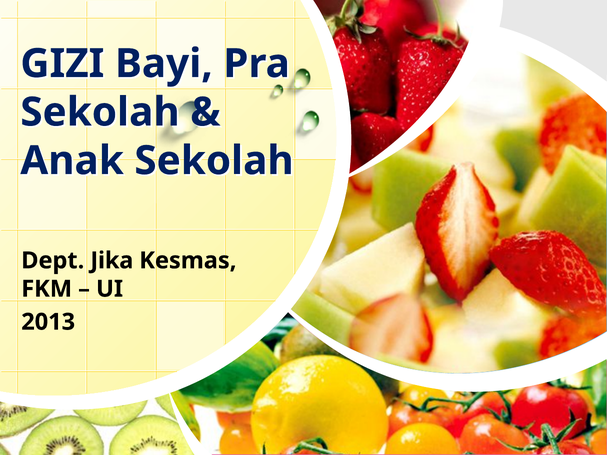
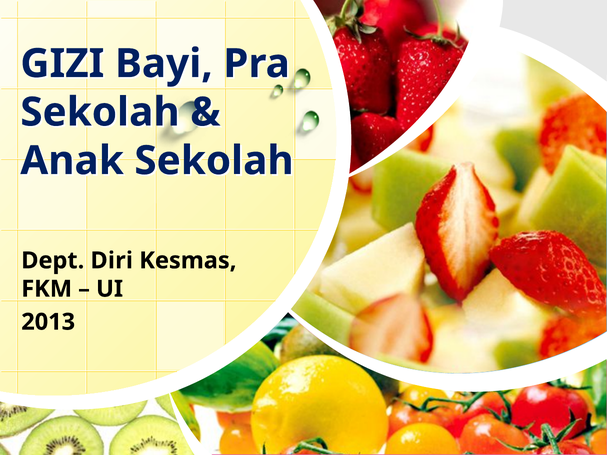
Jika: Jika -> Diri (112, 261)
